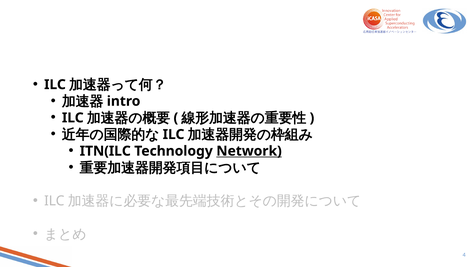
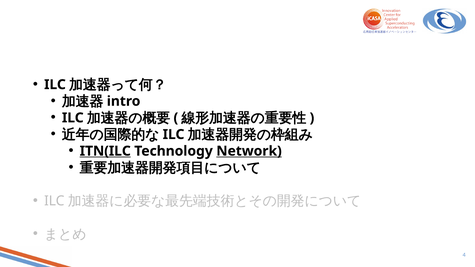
ITN(ILC underline: none -> present (105, 151)
